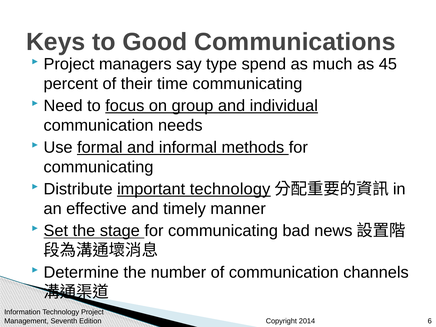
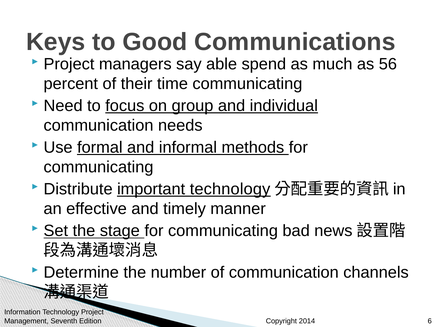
type: type -> able (222, 64)
45: 45 -> 56 (388, 64)
